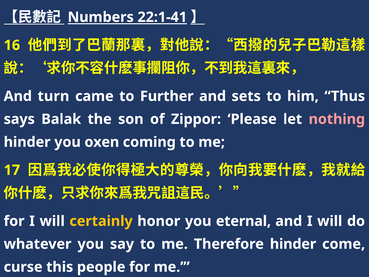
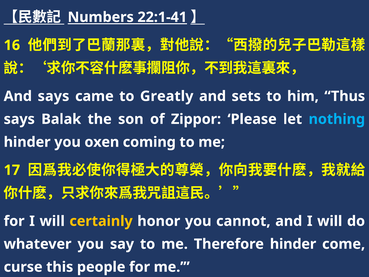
And turn: turn -> says (53, 96)
Further: Further -> Greatly (167, 96)
nothing colour: pink -> light blue (337, 119)
eternal: eternal -> cannot (243, 221)
